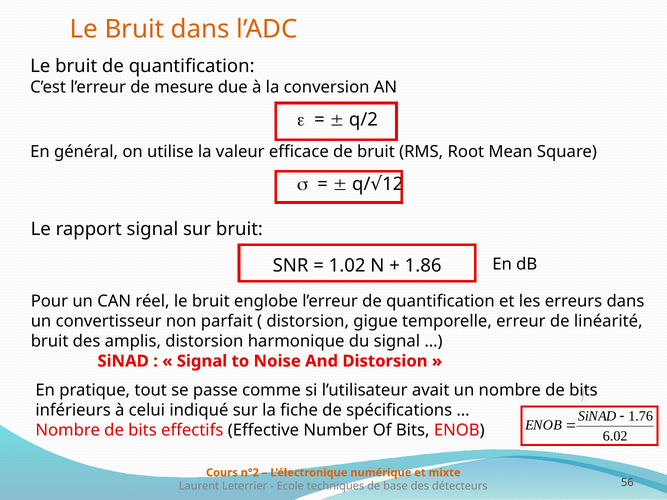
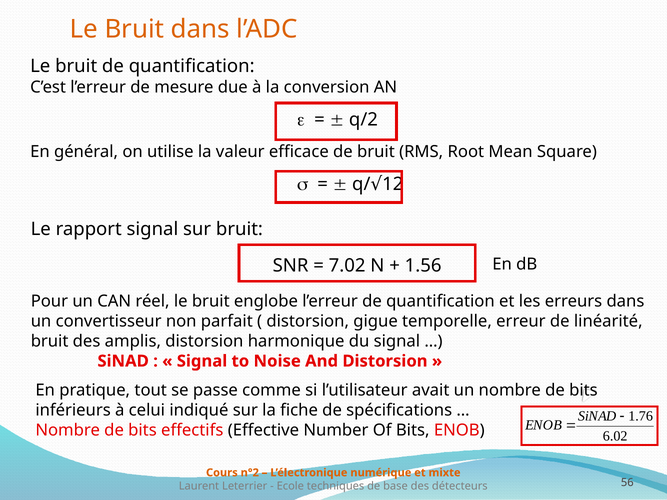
1.02: 1.02 -> 7.02 (347, 266)
1.86: 1.86 -> 1.56 (423, 266)
